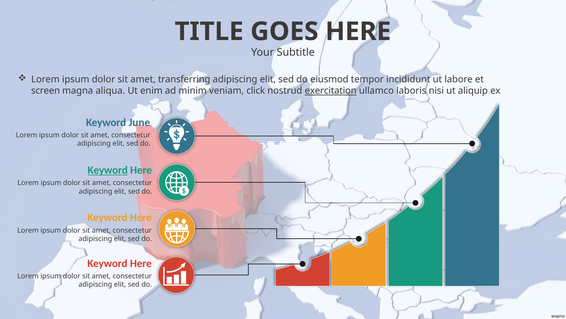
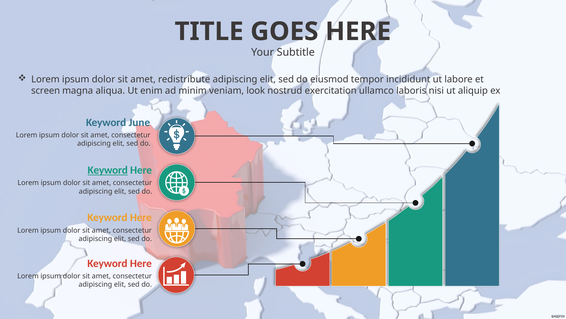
transferring: transferring -> redistribute (184, 79)
click: click -> look (256, 91)
exercitation underline: present -> none (331, 91)
